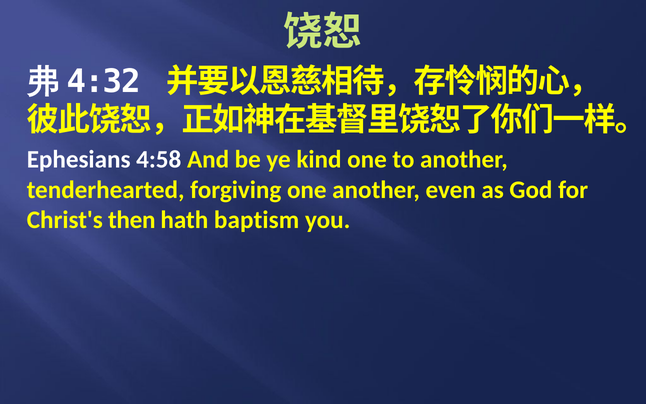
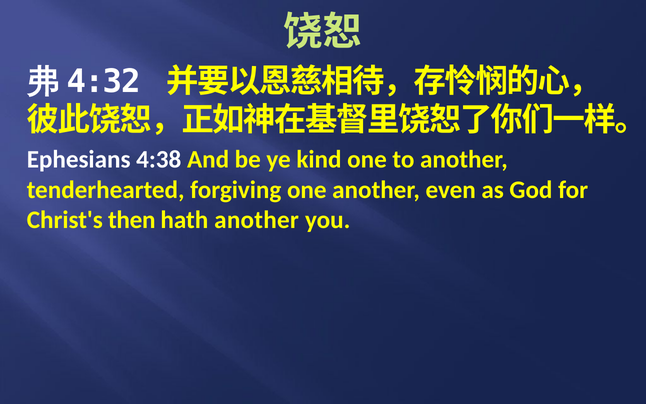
4:58: 4:58 -> 4:38 (159, 159)
hath baptism: baptism -> another (257, 220)
